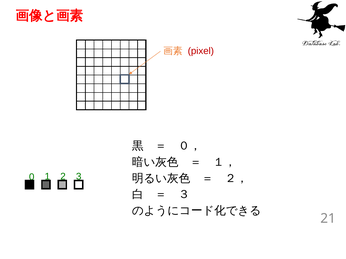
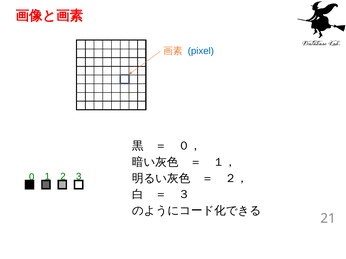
pixel colour: red -> blue (201, 51)
